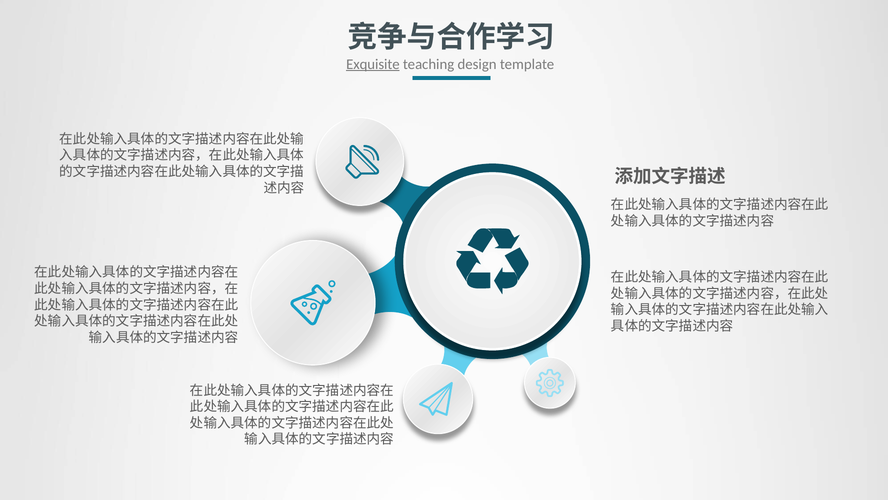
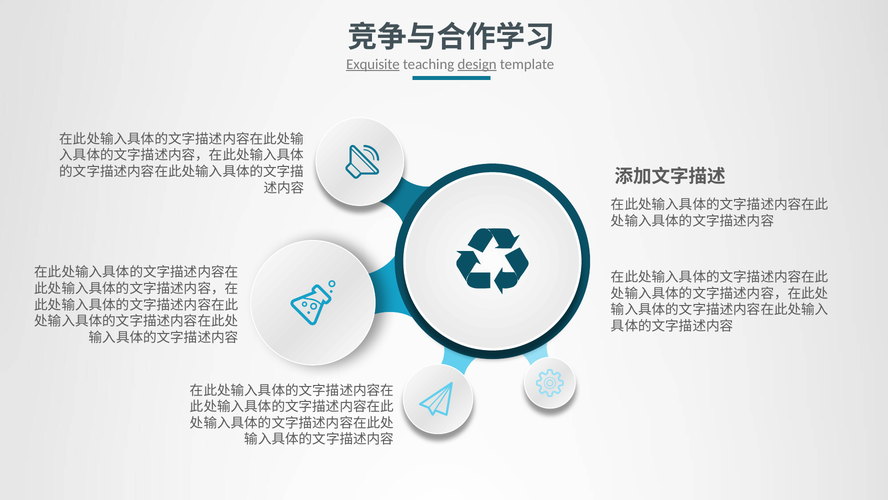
design underline: none -> present (477, 64)
